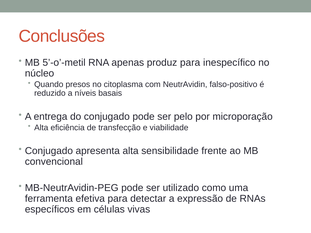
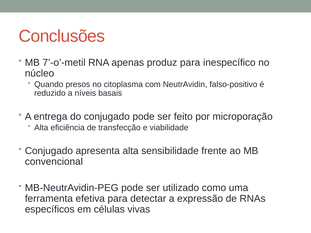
5’-o’-metil: 5’-o’-metil -> 7’-o’-metil (64, 63)
pelo: pelo -> feito (183, 117)
